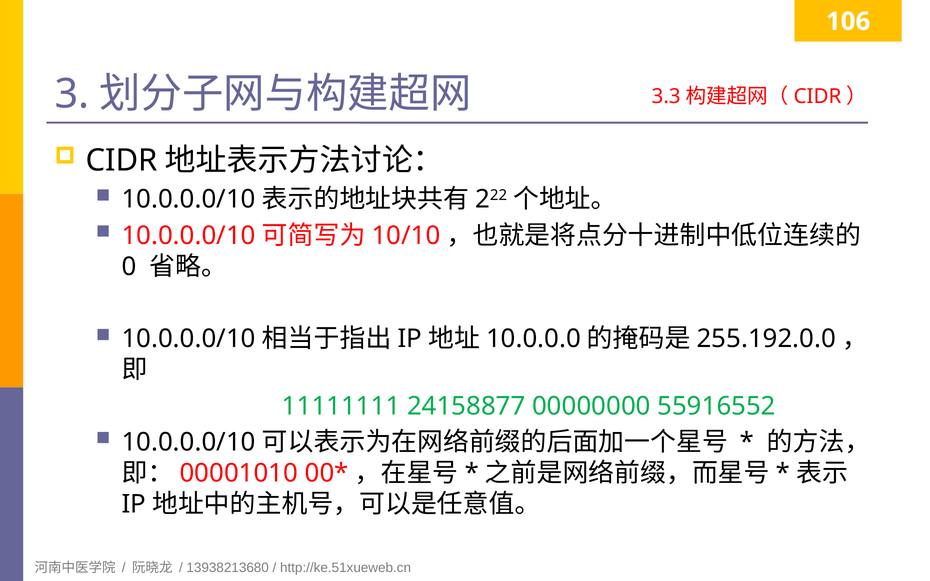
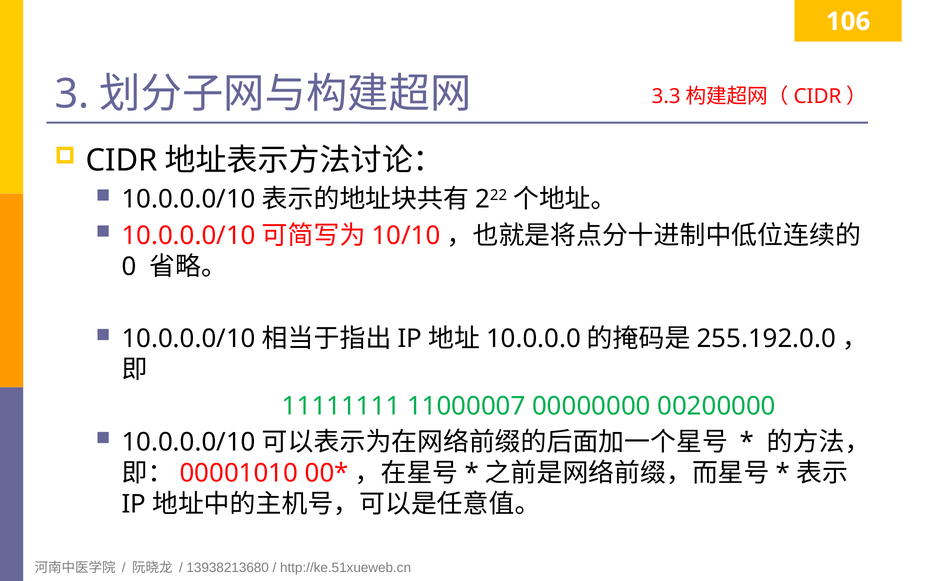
24158877: 24158877 -> 11000007 (466, 406)
55916552: 55916552 -> 00200000 (716, 406)
